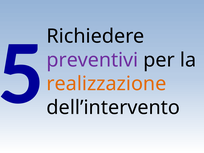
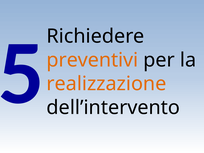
preventivi colour: purple -> orange (92, 60)
